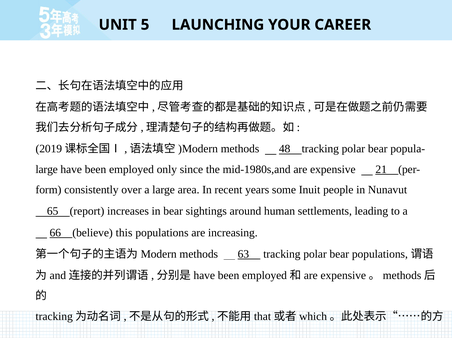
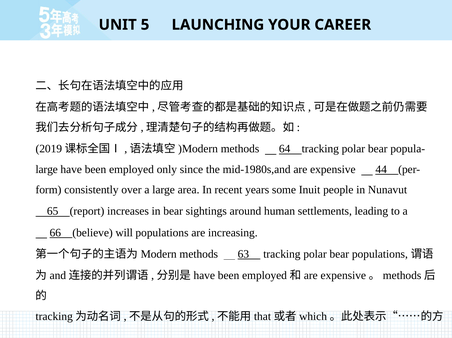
48: 48 -> 64 (285, 149)
21: 21 -> 44 (381, 169)
this: this -> will (124, 233)
